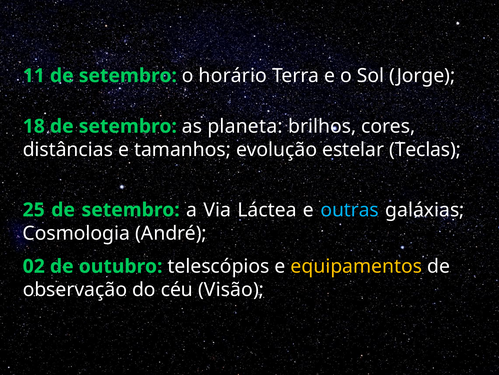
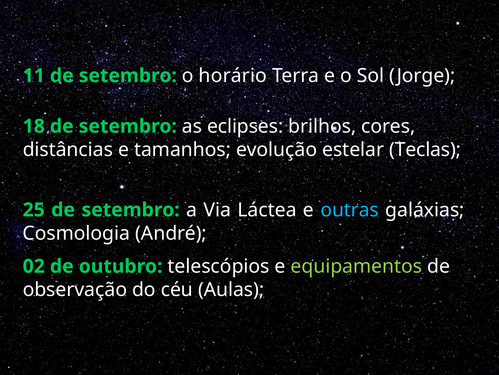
planeta: planeta -> eclipses (245, 126)
equipamentos colour: yellow -> light green (356, 266)
Visão: Visão -> Aulas (231, 289)
